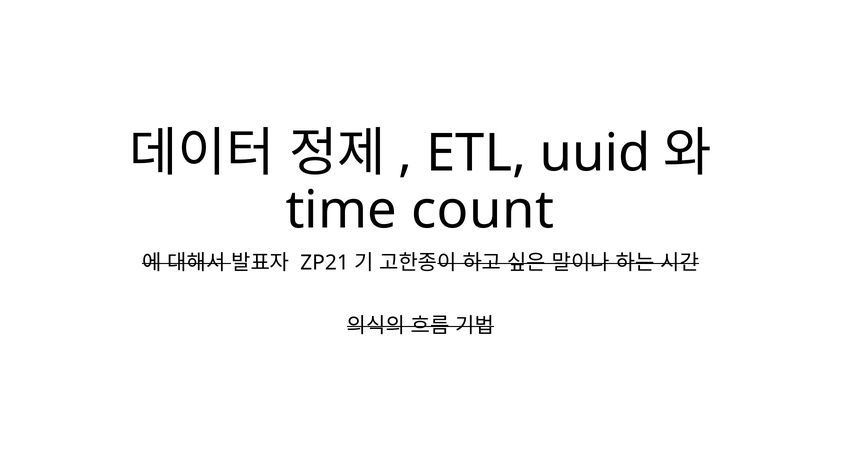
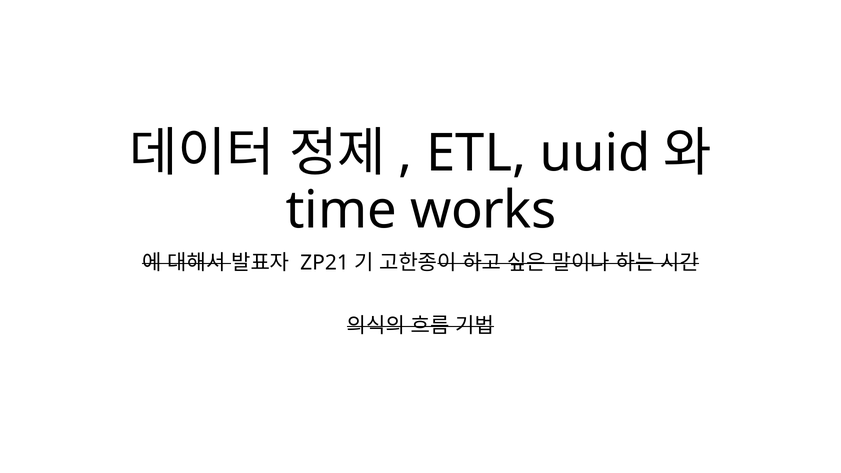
count: count -> works (483, 210)
